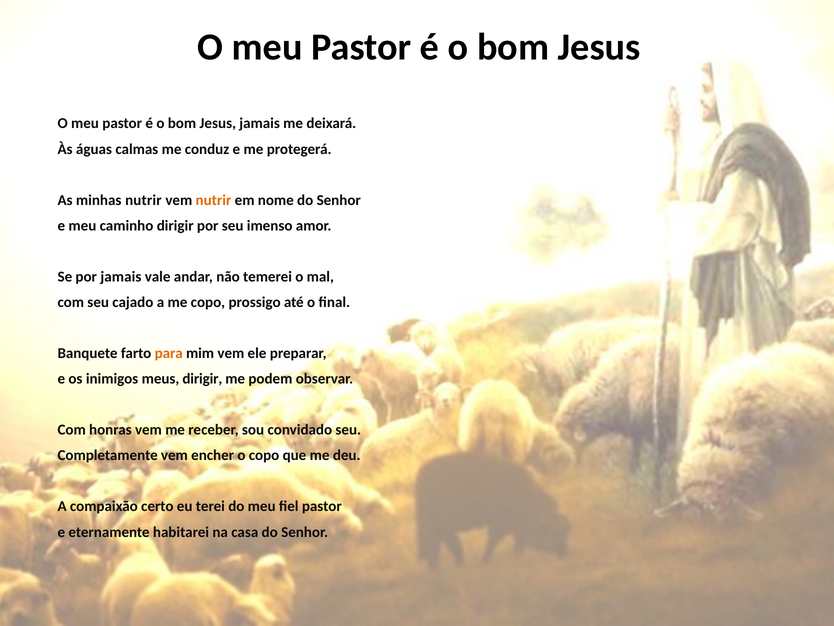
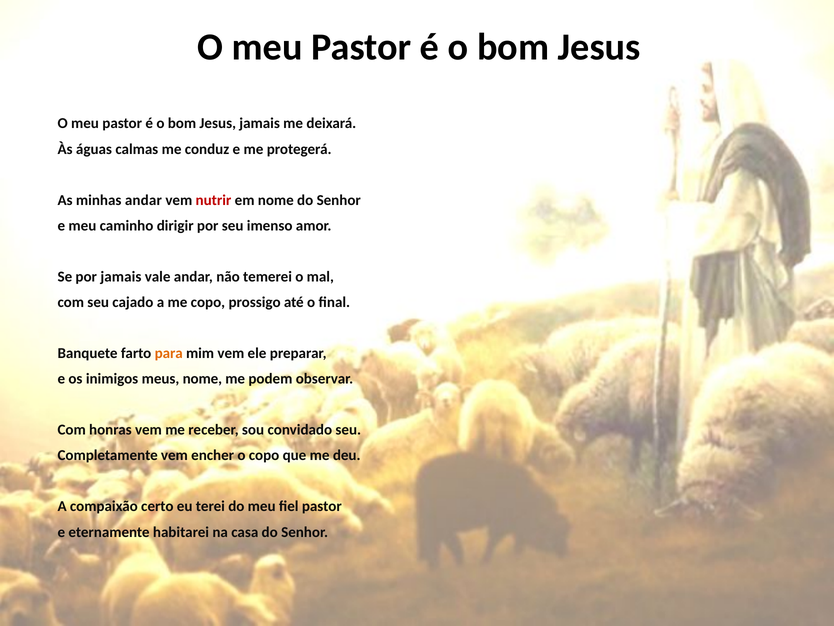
minhas nutrir: nutrir -> andar (143, 200)
nutrir colour: orange -> red (213, 200)
meus dirigir: dirigir -> nome (202, 379)
